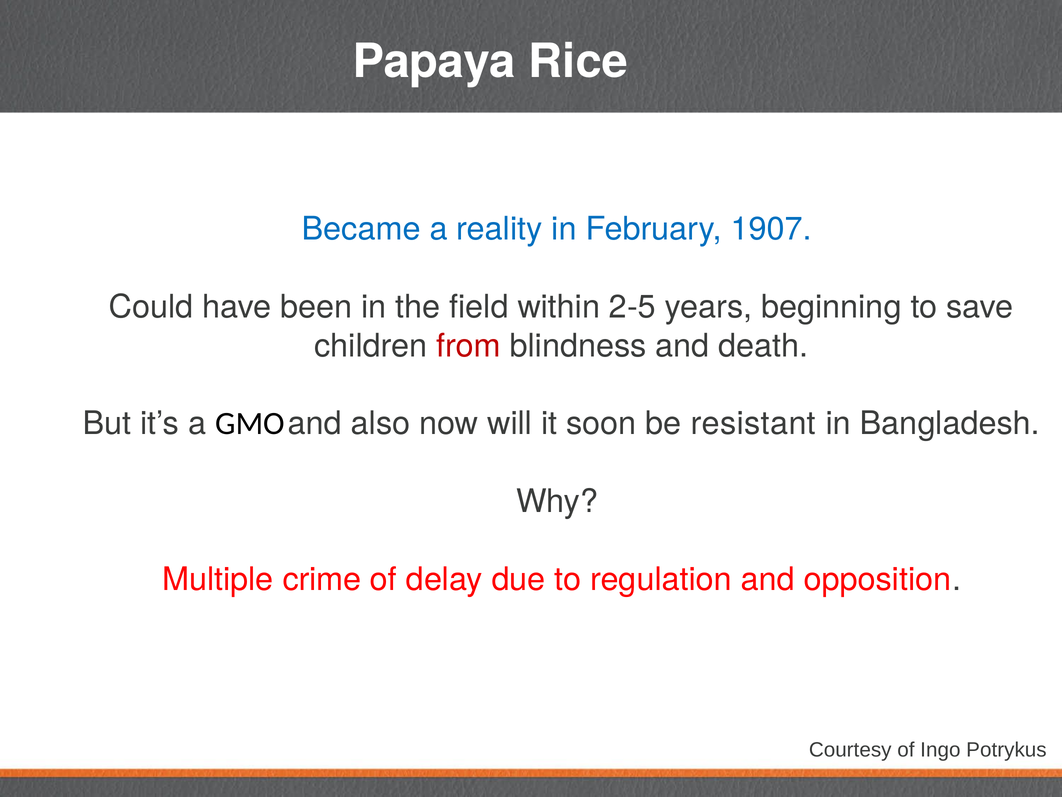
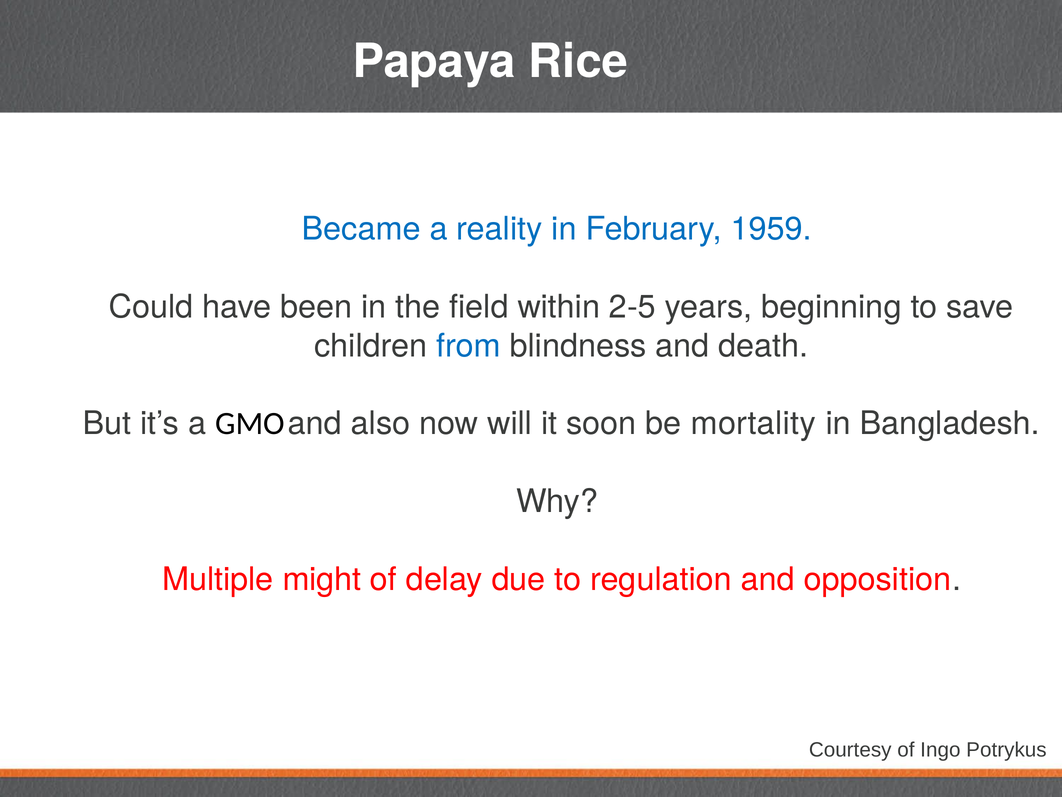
1907: 1907 -> 1959 (771, 229)
from colour: red -> blue (469, 346)
resistant: resistant -> mortality (753, 424)
crime: crime -> might (322, 579)
